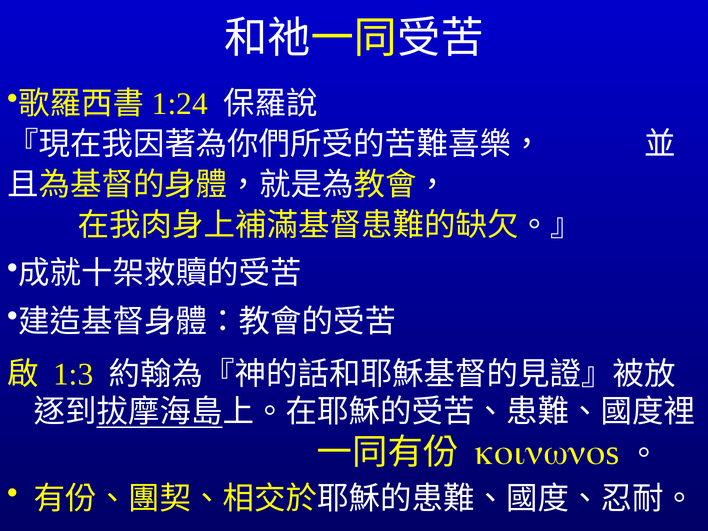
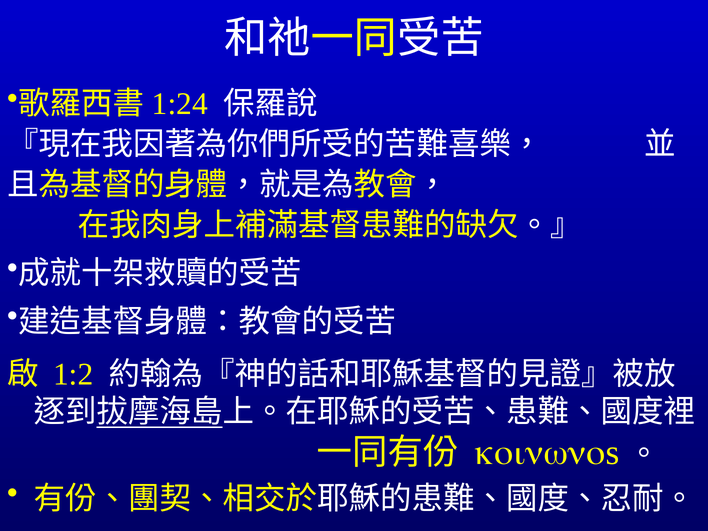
1:3: 1:3 -> 1:2 (73, 374)
